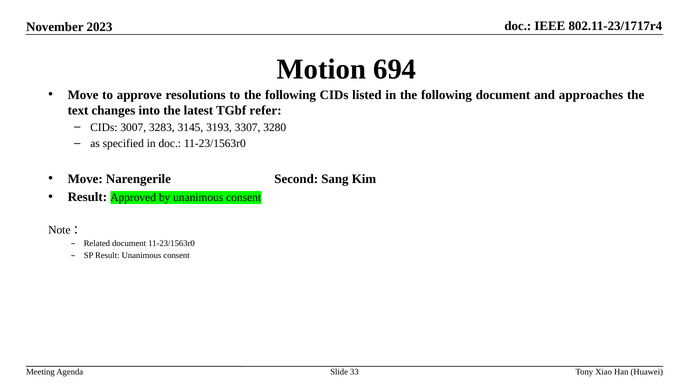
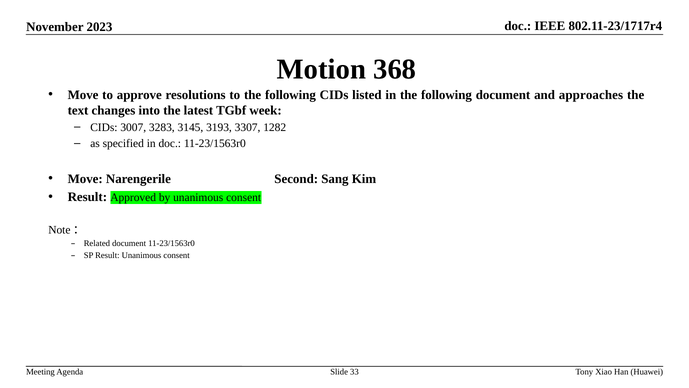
694: 694 -> 368 (395, 69)
refer: refer -> week (266, 110)
3280: 3280 -> 1282 (275, 127)
